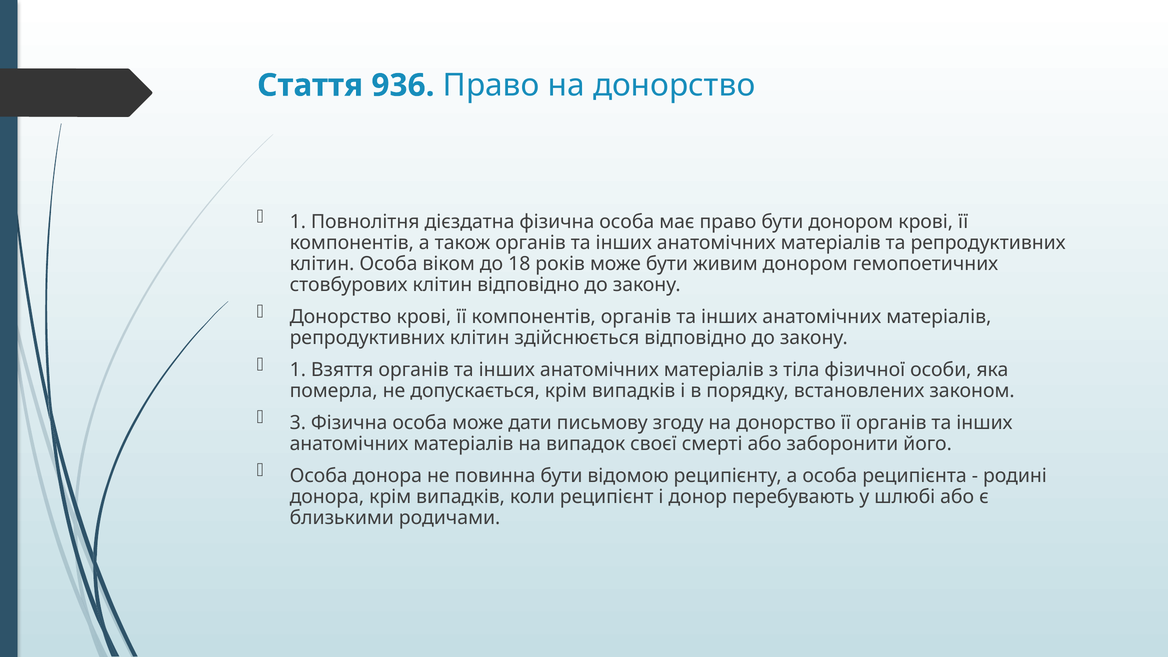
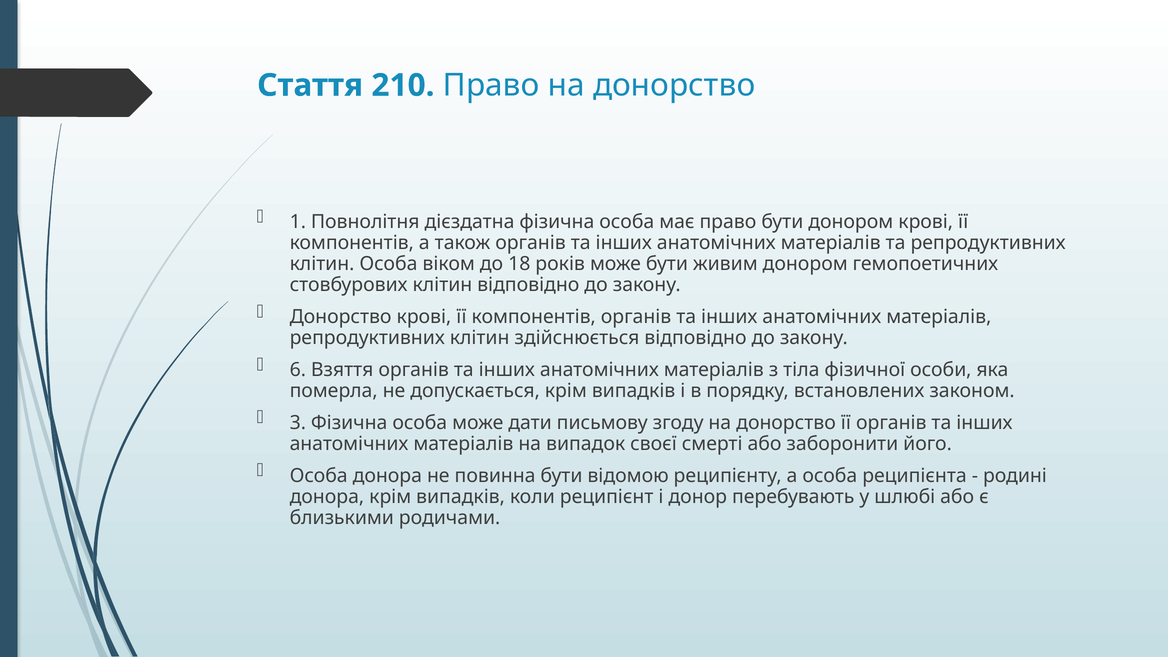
936: 936 -> 210 (403, 85)
1: 1 -> 6 (298, 370)
